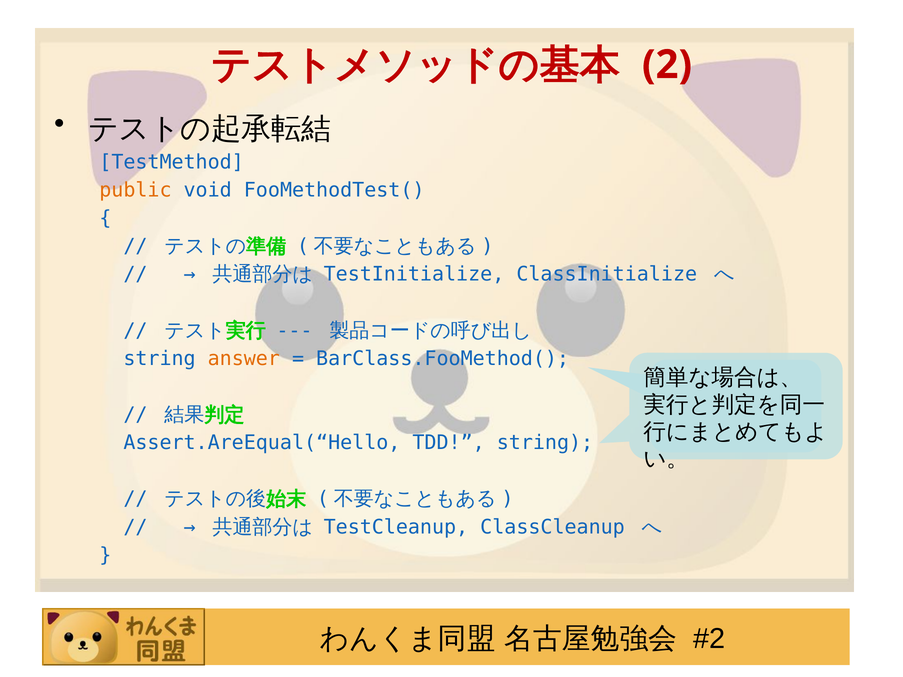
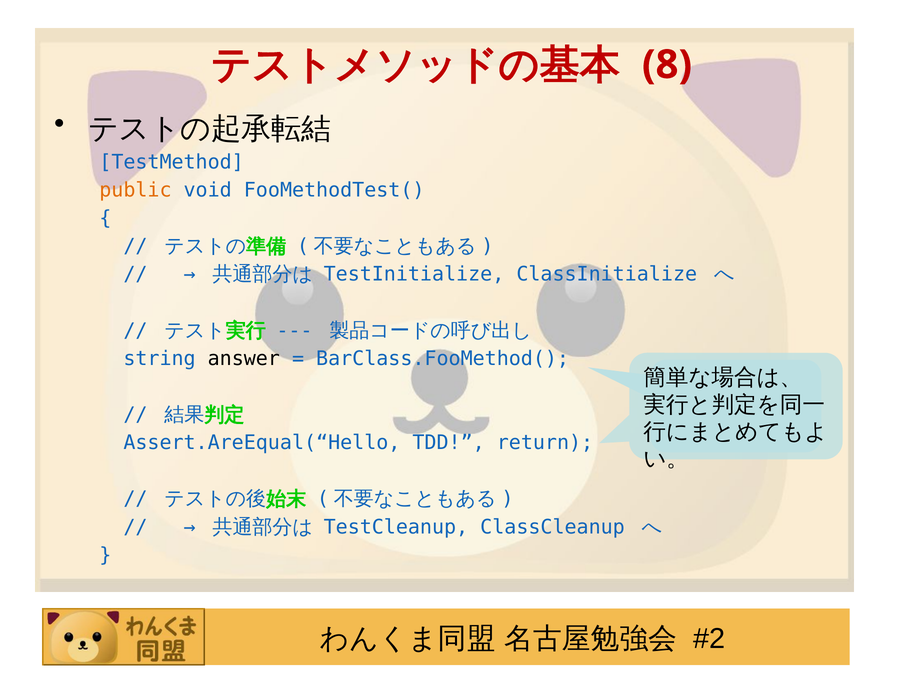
2: 2 -> 8 (667, 65)
answer colour: orange -> black (244, 359)
TDD string: string -> return (545, 443)
